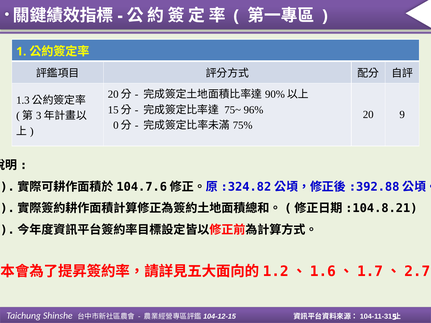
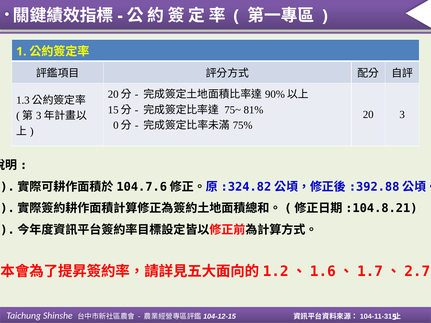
96%: 96% -> 81% (253, 110)
9: 9 -> 3 (402, 115)
